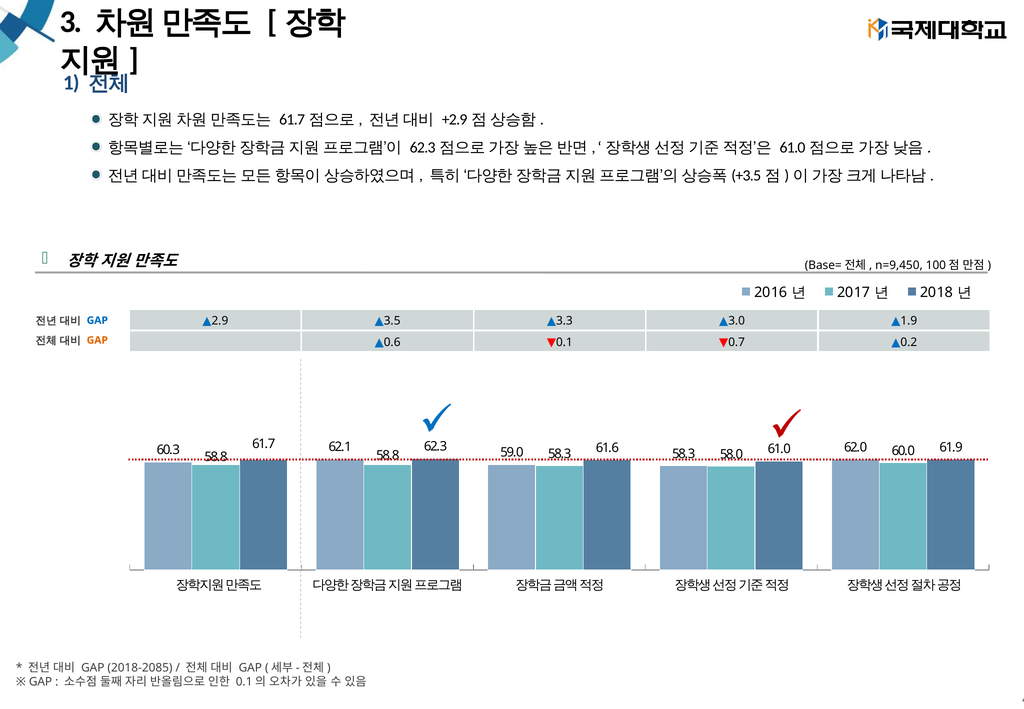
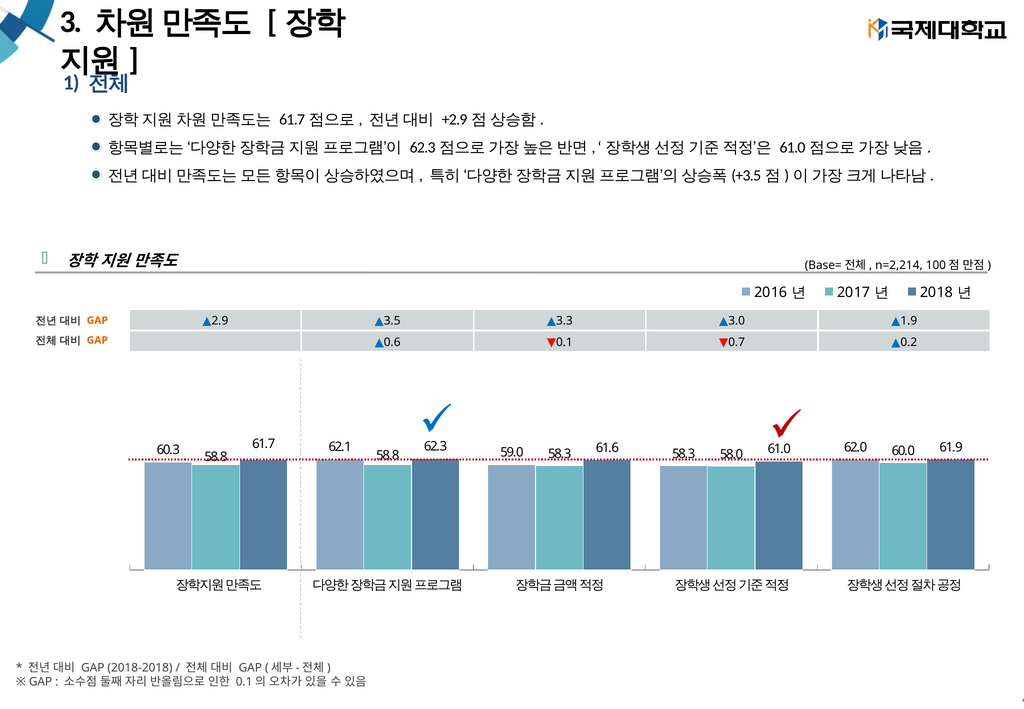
n=9,450: n=9,450 -> n=2,214 (899, 265)
GAP colour: blue -> orange (97, 320)
2018-2085: 2018-2085 -> 2018-2018 (140, 668)
